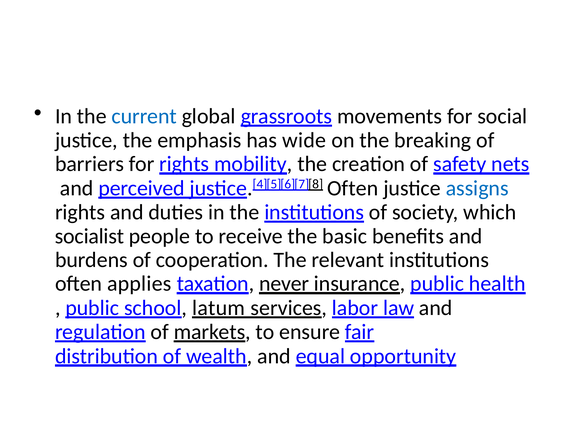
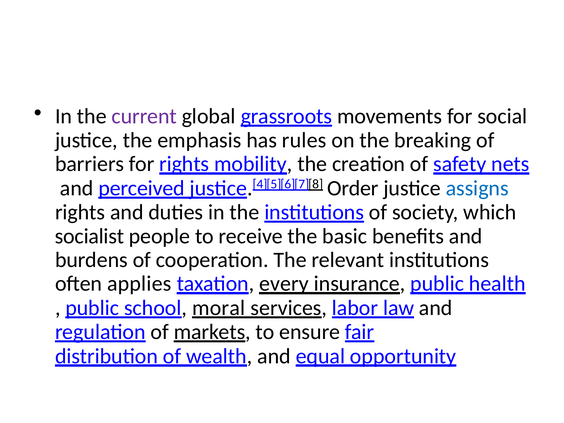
current colour: blue -> purple (144, 116)
wide: wide -> rules (304, 140)
justice.[4][5][6][7][8 Often: Often -> Order (353, 188)
never: never -> every (284, 284)
latum: latum -> moral (219, 308)
